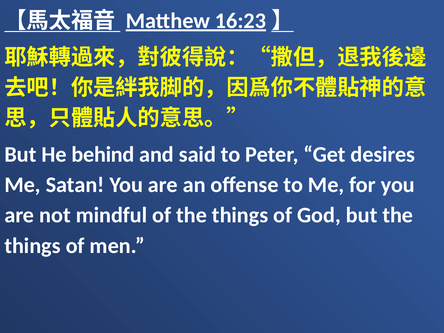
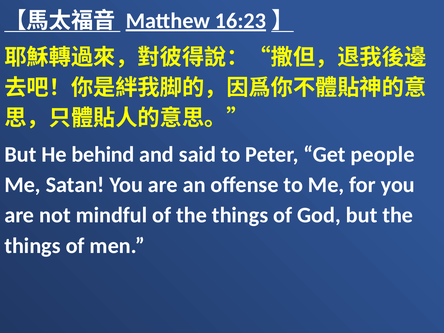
desires: desires -> people (383, 155)
